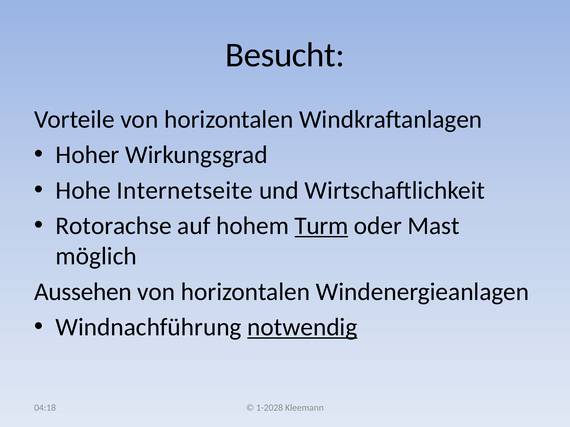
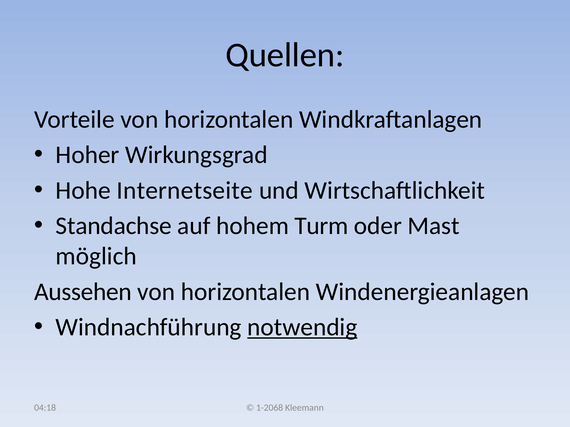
Besucht: Besucht -> Quellen (285, 55)
Rotorachse: Rotorachse -> Standachse (114, 226)
Turm underline: present -> none (321, 226)
1-2028: 1-2028 -> 1-2068 (270, 408)
